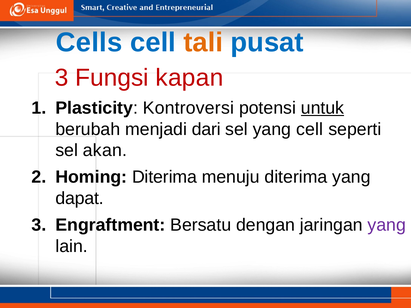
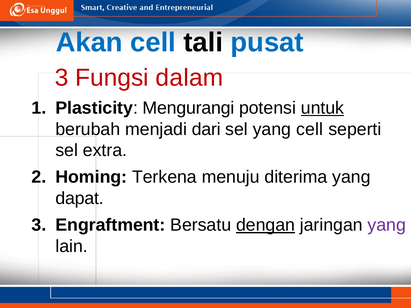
Cells: Cells -> Akan (89, 42)
tali colour: orange -> black (203, 42)
kapan: kapan -> dalam (189, 78)
Kontroversi: Kontroversi -> Mengurangi (189, 108)
akan: akan -> extra (105, 151)
Homing Diterima: Diterima -> Terkena (164, 177)
dengan underline: none -> present (266, 225)
